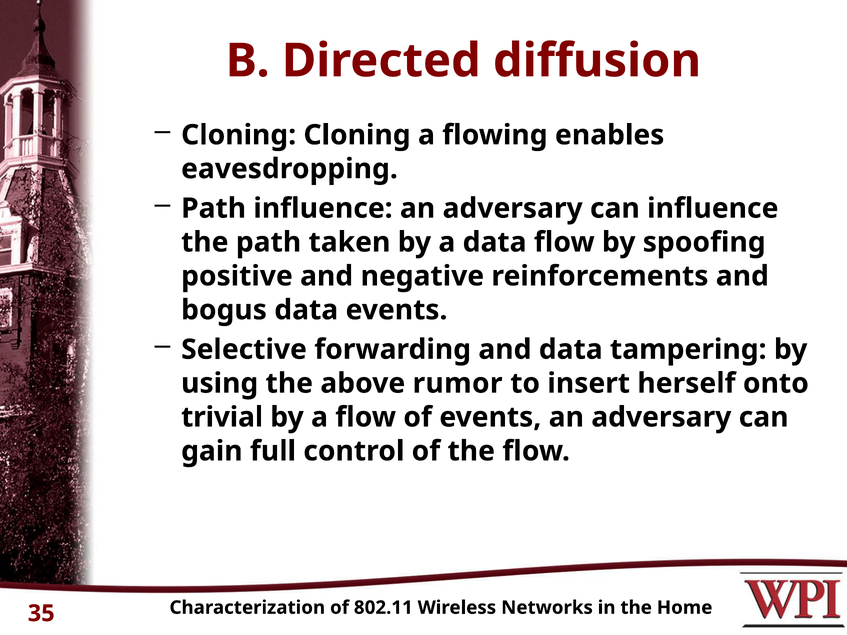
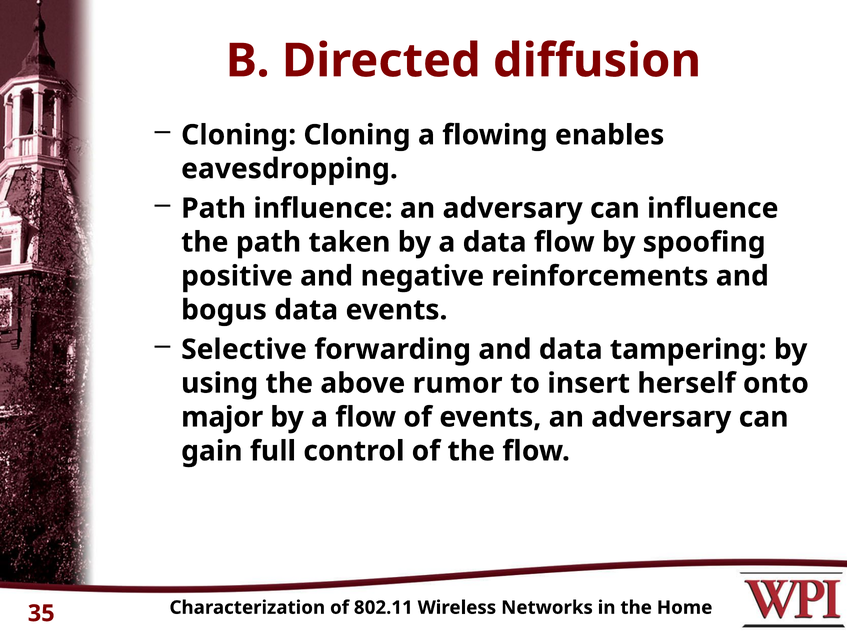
trivial: trivial -> major (222, 417)
